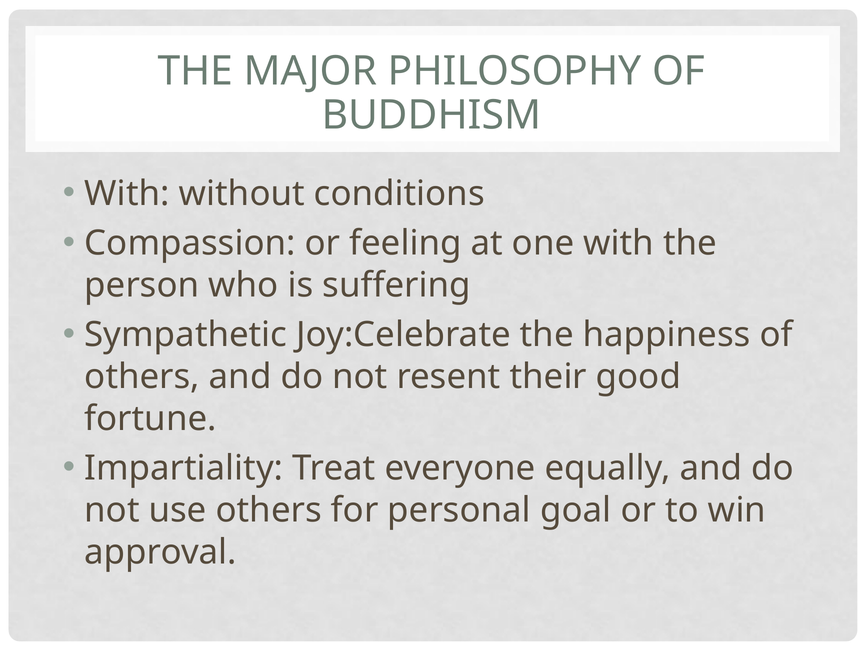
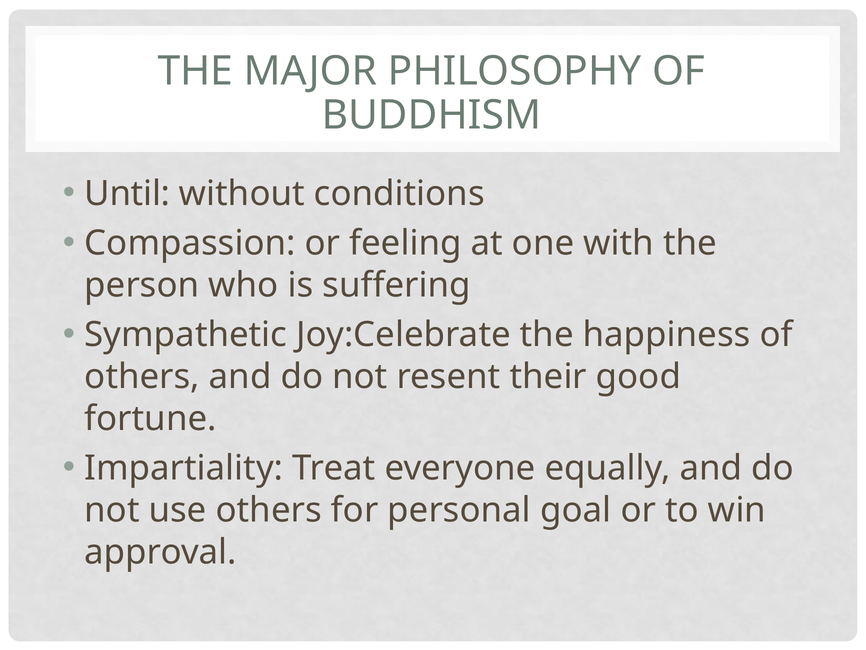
With: With -> Until (127, 194)
